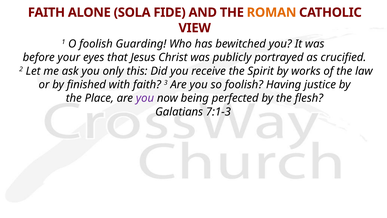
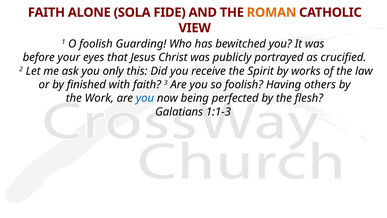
justice: justice -> others (320, 85)
Place: Place -> Work (99, 98)
you colour: purple -> blue (145, 98)
7:1-3: 7:1-3 -> 1:1-3 (218, 112)
